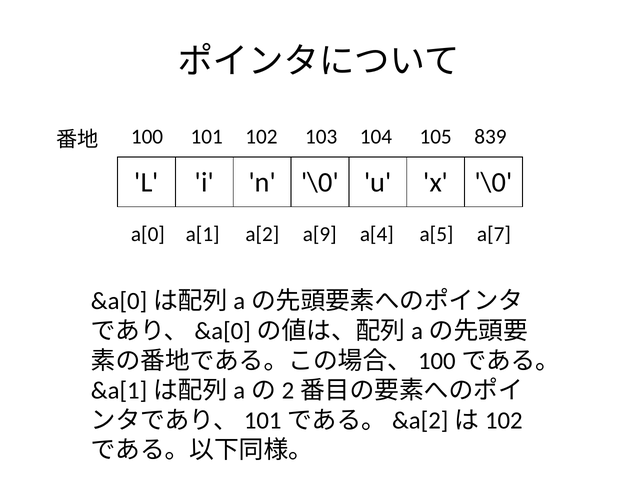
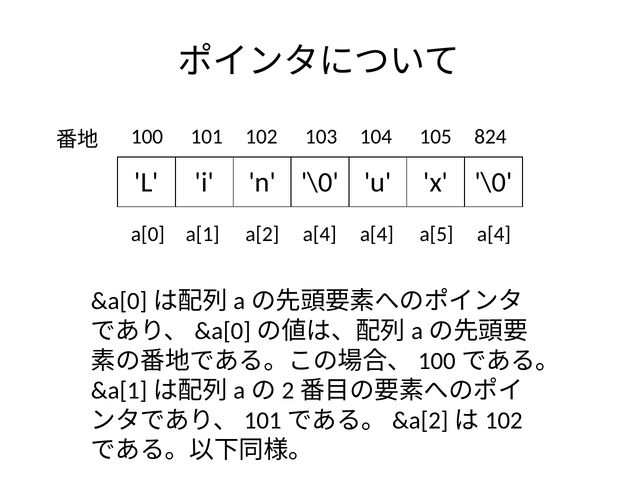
839: 839 -> 824 (490, 137)
a[2 a[9: a[9 -> a[4 (320, 234)
a[5 a[7: a[7 -> a[4 (494, 234)
